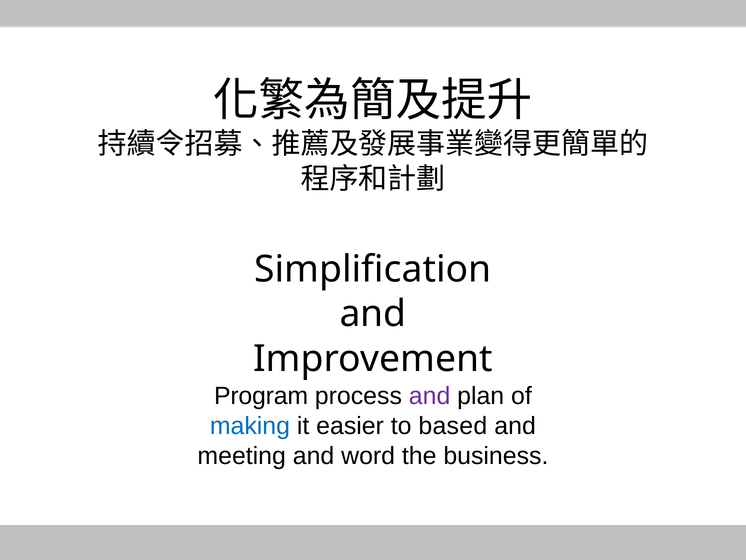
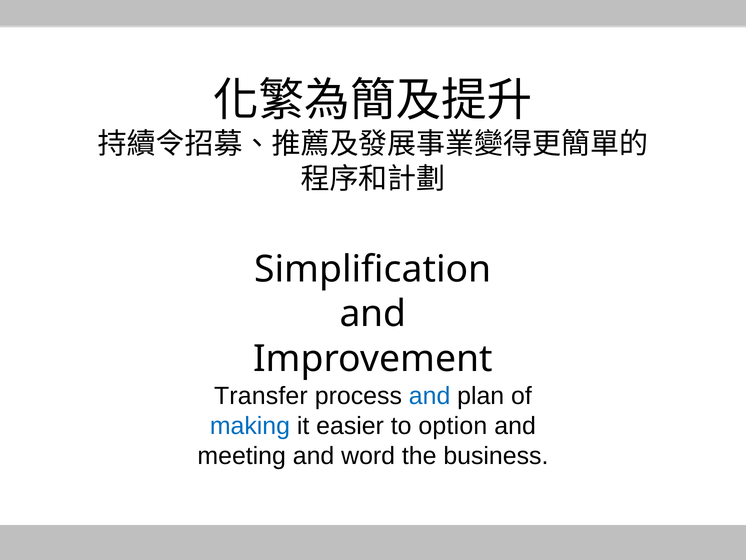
Program: Program -> Transfer (261, 396)
and colour: purple -> blue (430, 396)
based: based -> option (453, 426)
